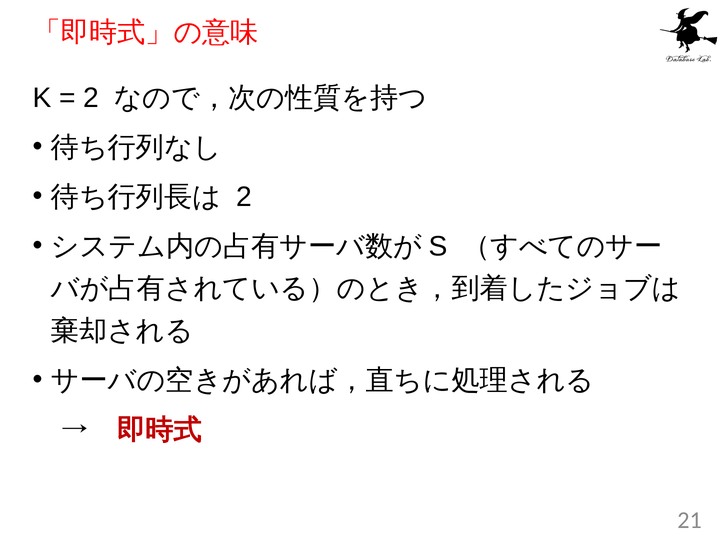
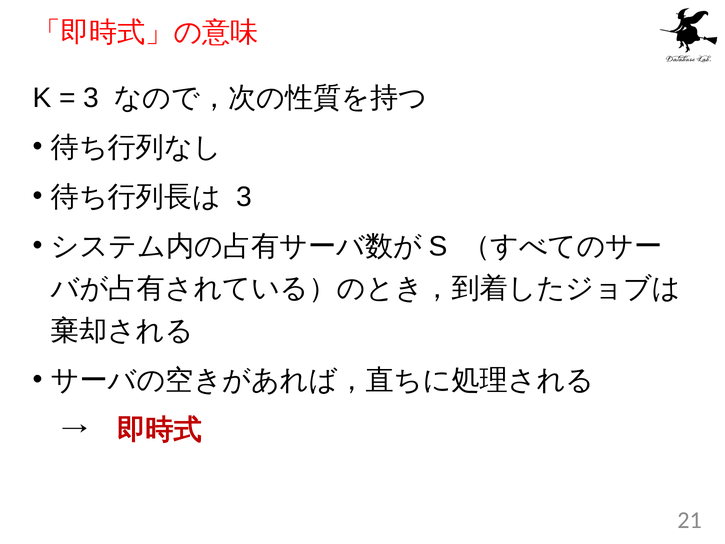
2: 2 -> 3 (91, 98)
2: 2 -> 3 (244, 197)
